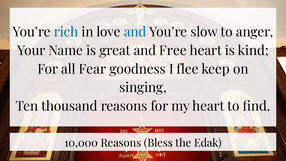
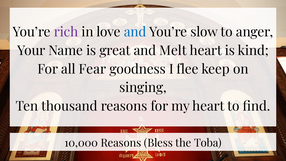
rich colour: blue -> purple (66, 32)
Free: Free -> Melt (173, 51)
Edak: Edak -> Toba (208, 143)
